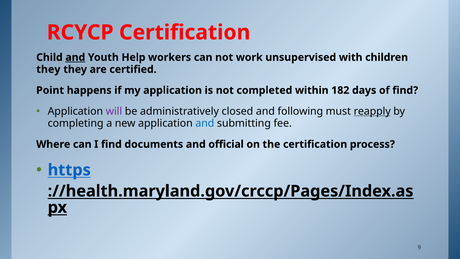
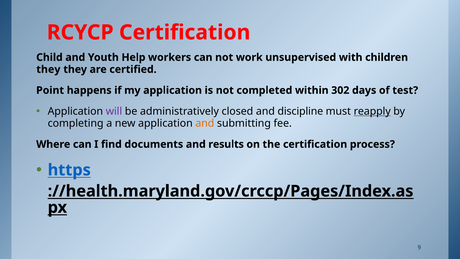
and underline: present -> none (75, 57)
182: 182 -> 302 (340, 90)
of find: find -> test (405, 90)
following: following -> discipline (300, 111)
and colour: blue -> orange (205, 123)
official: official -> results (226, 144)
